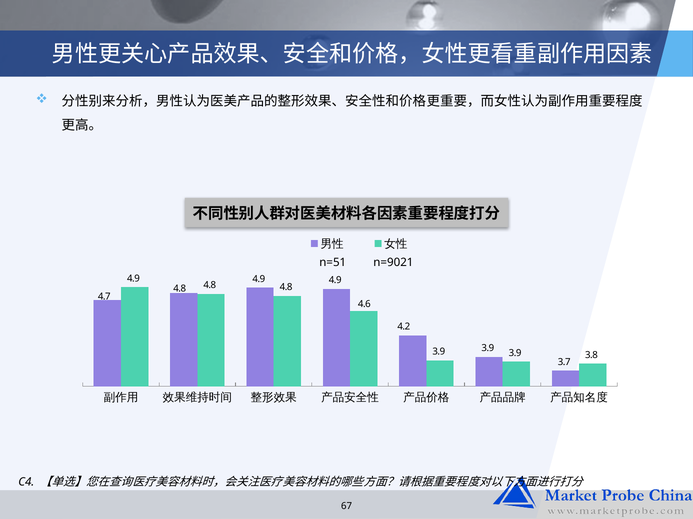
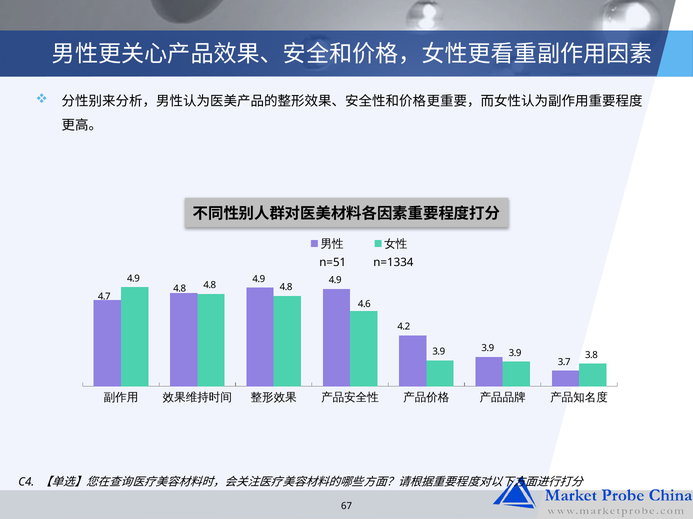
n=9021: n=9021 -> n=1334 (393, 263)
